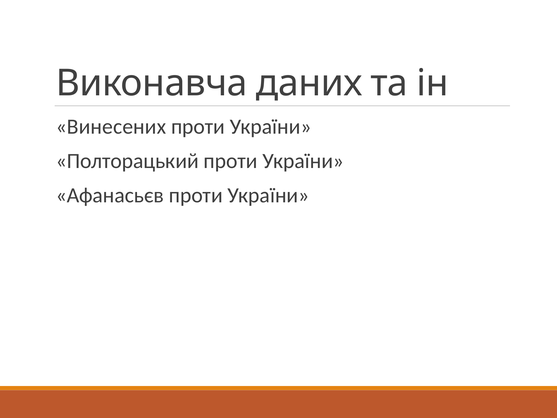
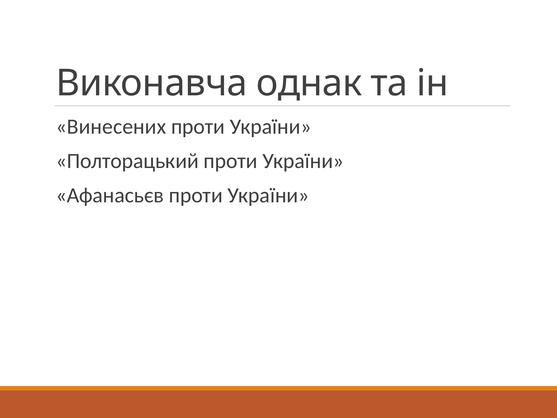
даних: даних -> однак (309, 83)
